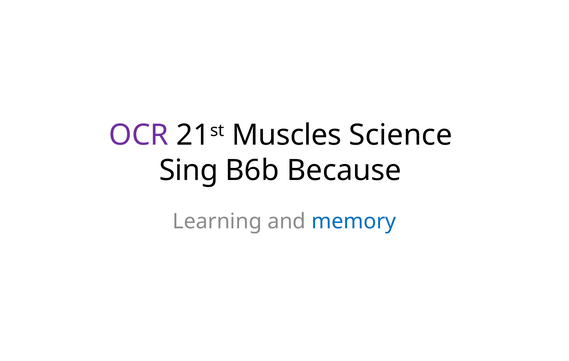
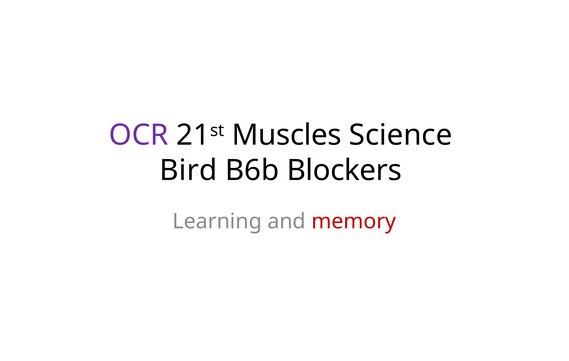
Sing: Sing -> Bird (188, 171)
Because: Because -> Blockers (344, 171)
memory colour: blue -> red (354, 221)
